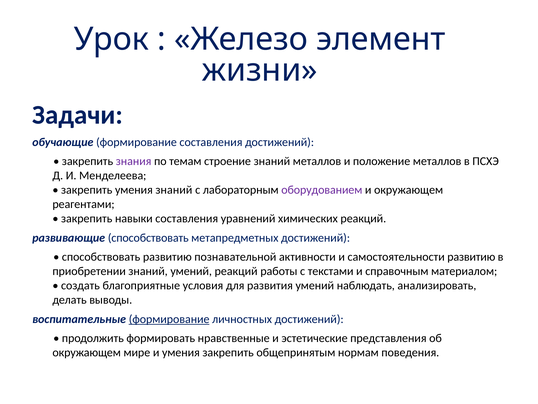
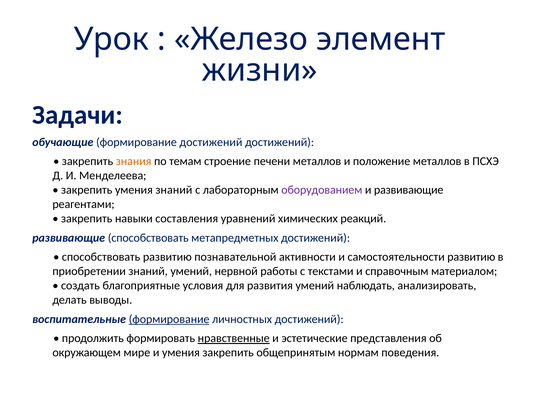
формирование составления: составления -> достижений (211, 142)
знания colour: purple -> orange (134, 161)
строение знаний: знаний -> печени (272, 161)
и окружающем: окружающем -> развивающие (409, 190)
умений реакций: реакций -> нервной (236, 271)
нравственные underline: none -> present (234, 338)
